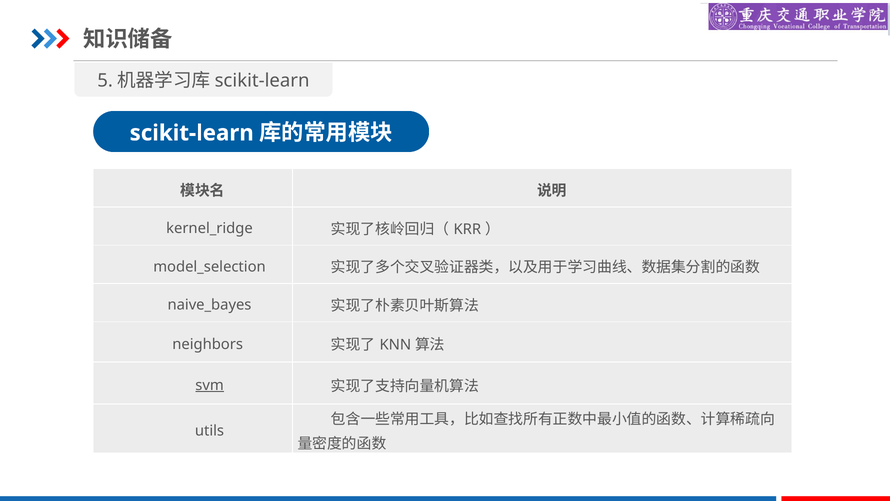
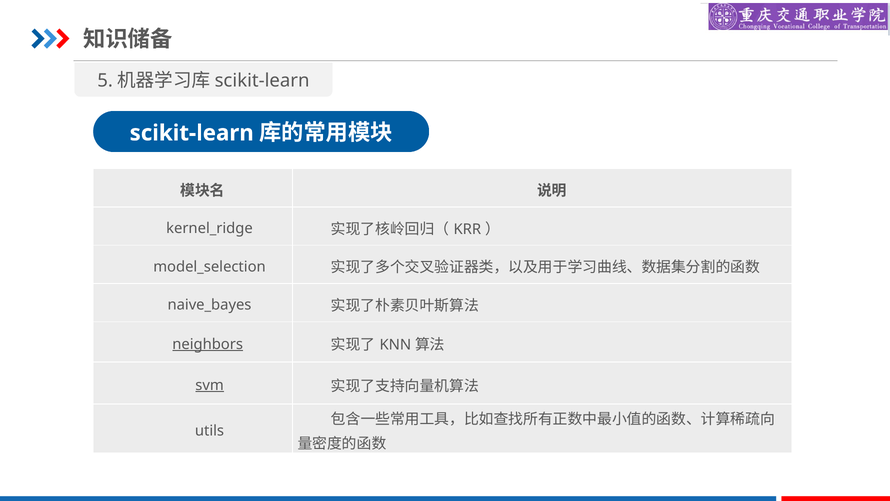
neighbors underline: none -> present (208, 344)
